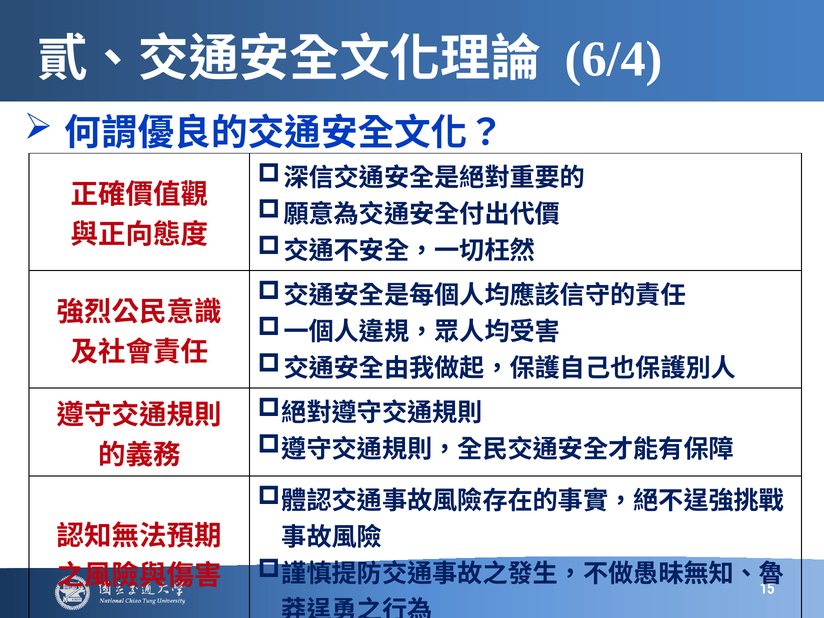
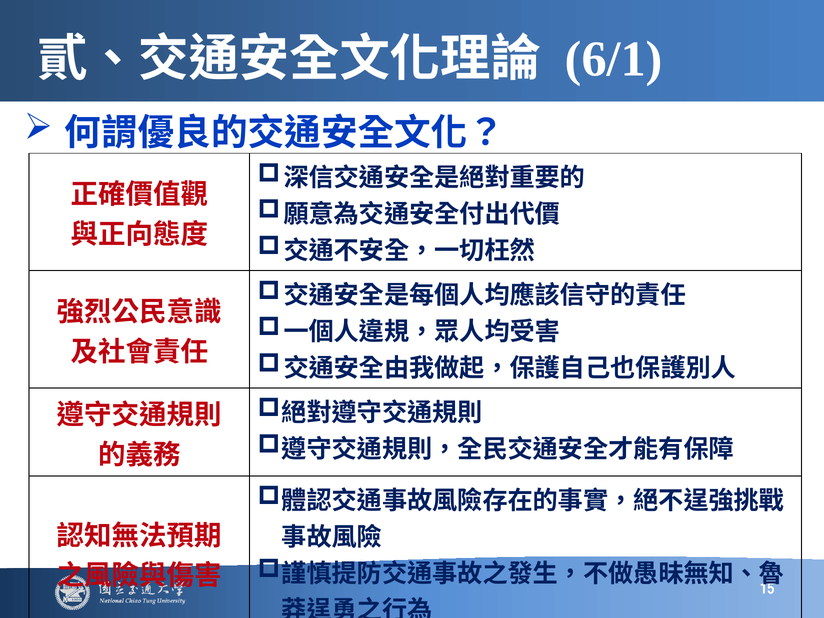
6/4: 6/4 -> 6/1 (614, 59)
